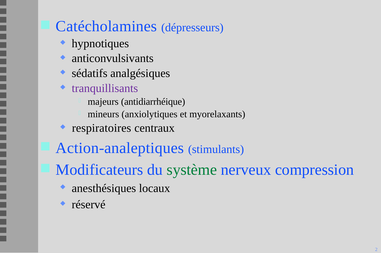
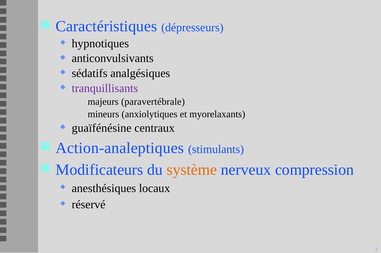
Catécholamines: Catécholamines -> Caractéristiques (106, 26)
antidiarrhéique: antidiarrhéique -> paravertébrale (153, 102)
respiratoires: respiratoires -> guaïfénésine (102, 128)
système colour: green -> orange (192, 170)
